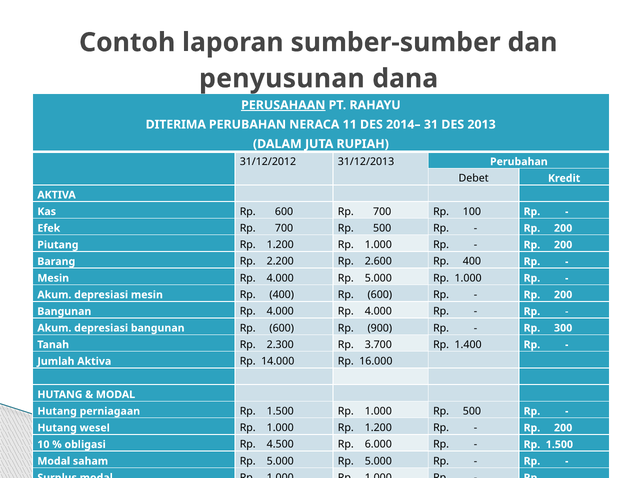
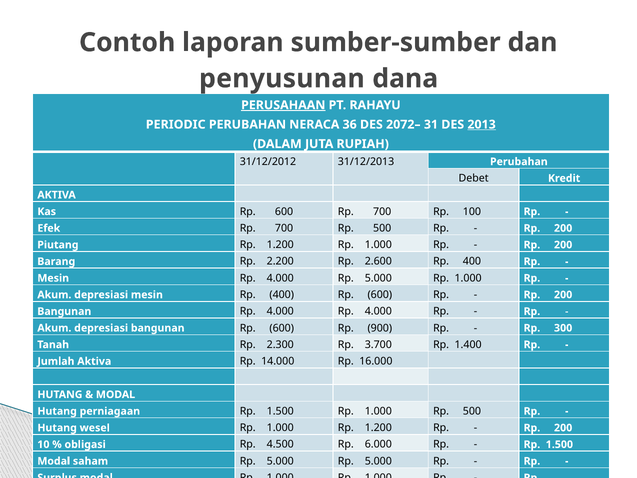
DITERIMA: DITERIMA -> PERIODIC (176, 124)
11: 11 -> 36 (350, 124)
2014–: 2014– -> 2072– (403, 124)
2013 underline: none -> present (482, 124)
